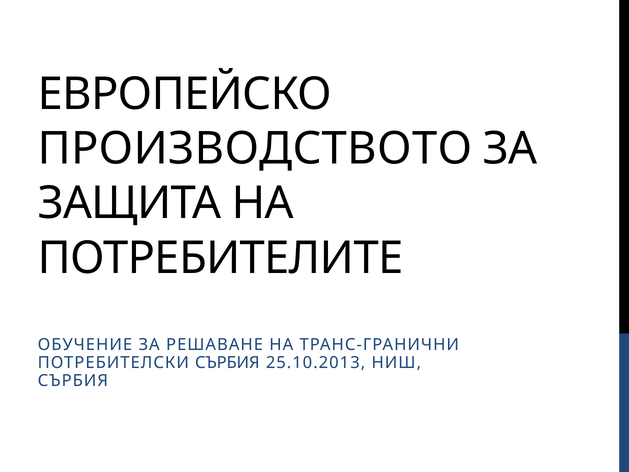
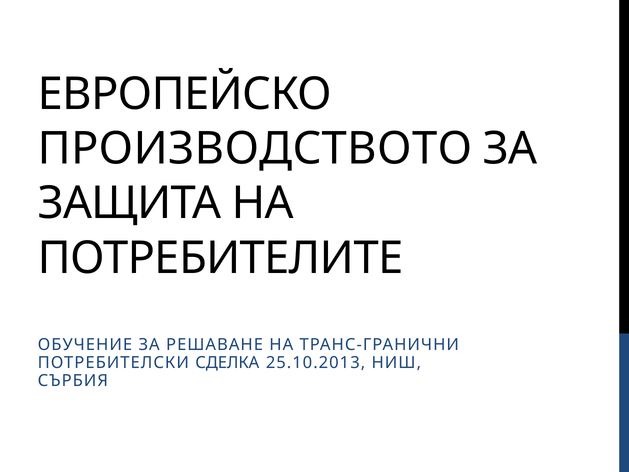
ПОТРЕБИТЕЛСКИ СЪРБИЯ: СЪРБИЯ -> СДЕЛКА (227, 362)
